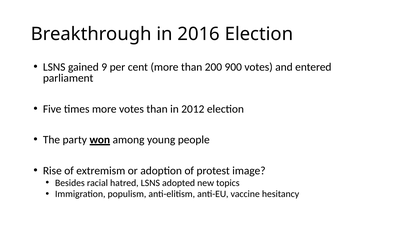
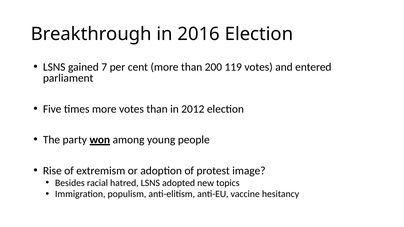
9: 9 -> 7 (104, 67)
900: 900 -> 119 (233, 67)
